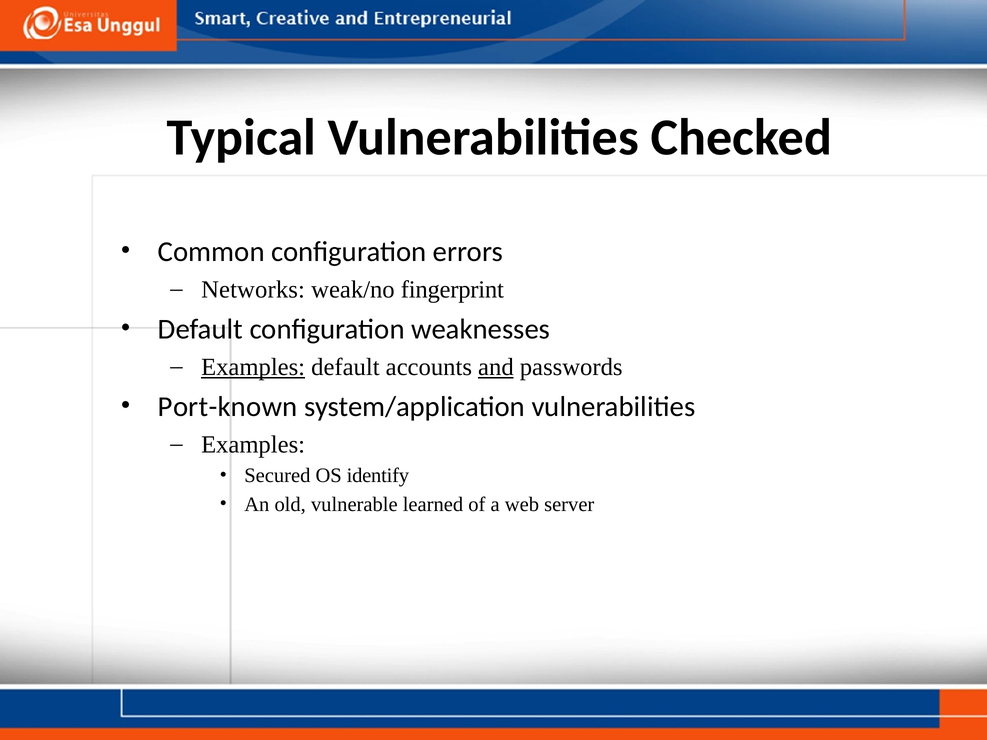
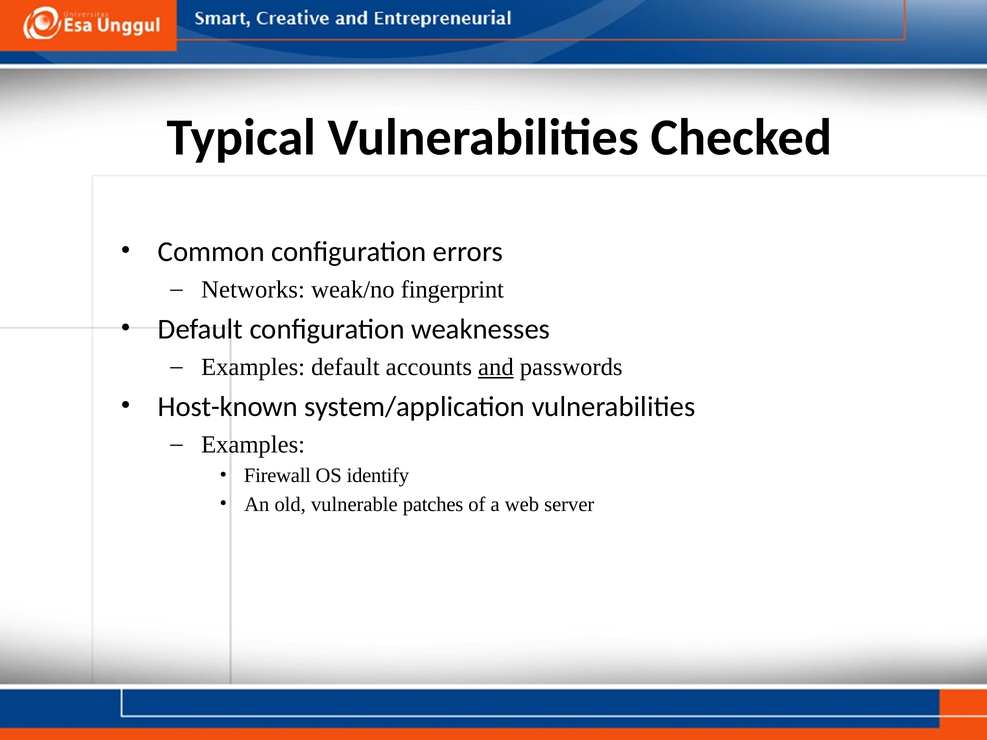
Examples underline: present -> none (253, 367)
Port-known: Port-known -> Host-known (228, 407)
Secured: Secured -> Firewall (277, 476)
learned: learned -> patches (433, 505)
